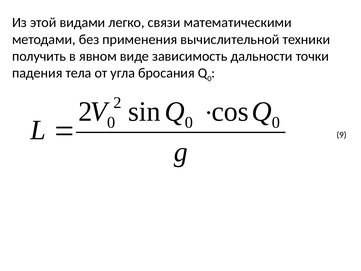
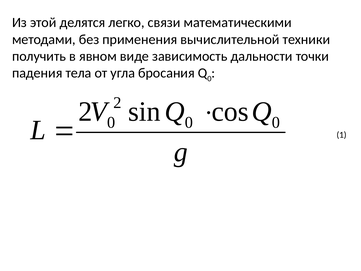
видами: видами -> делятся (83, 22)
9: 9 -> 1 (342, 135)
